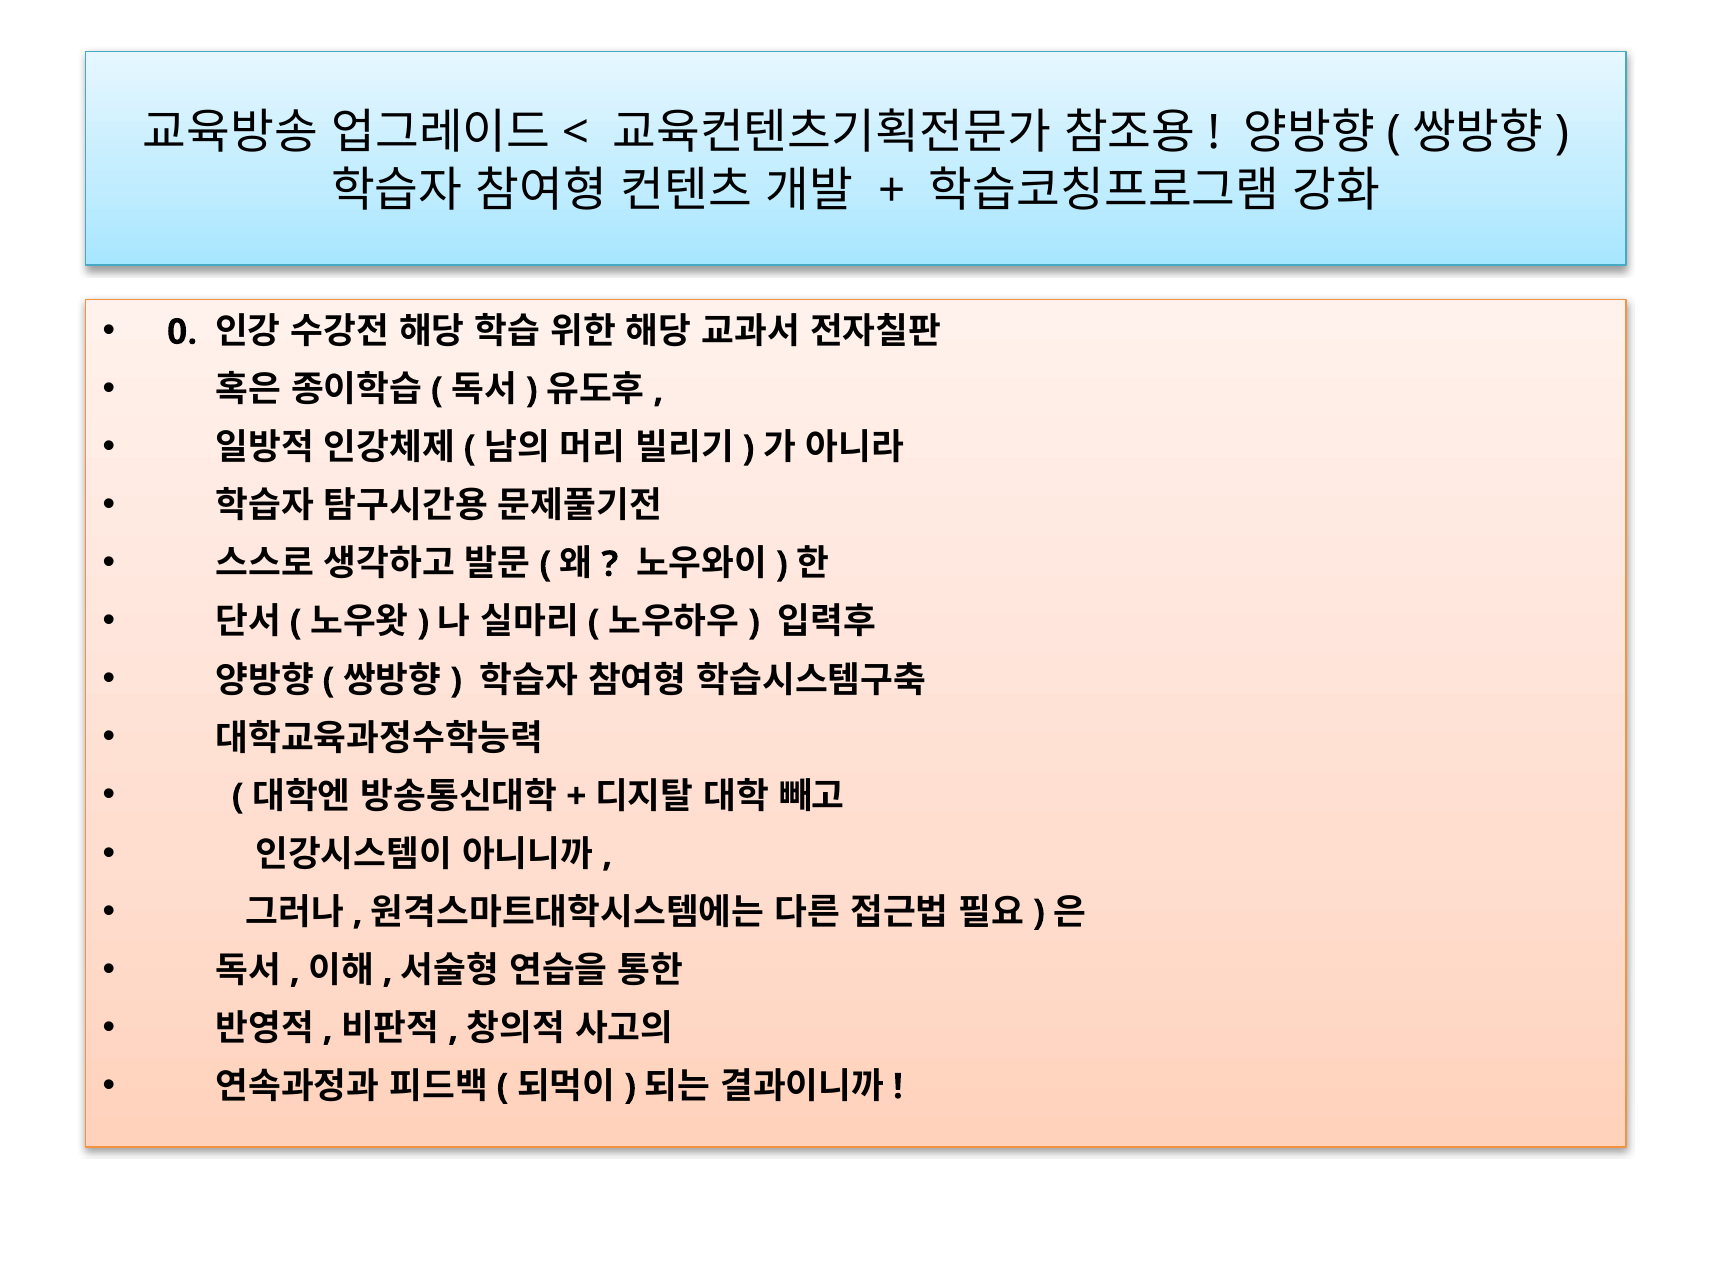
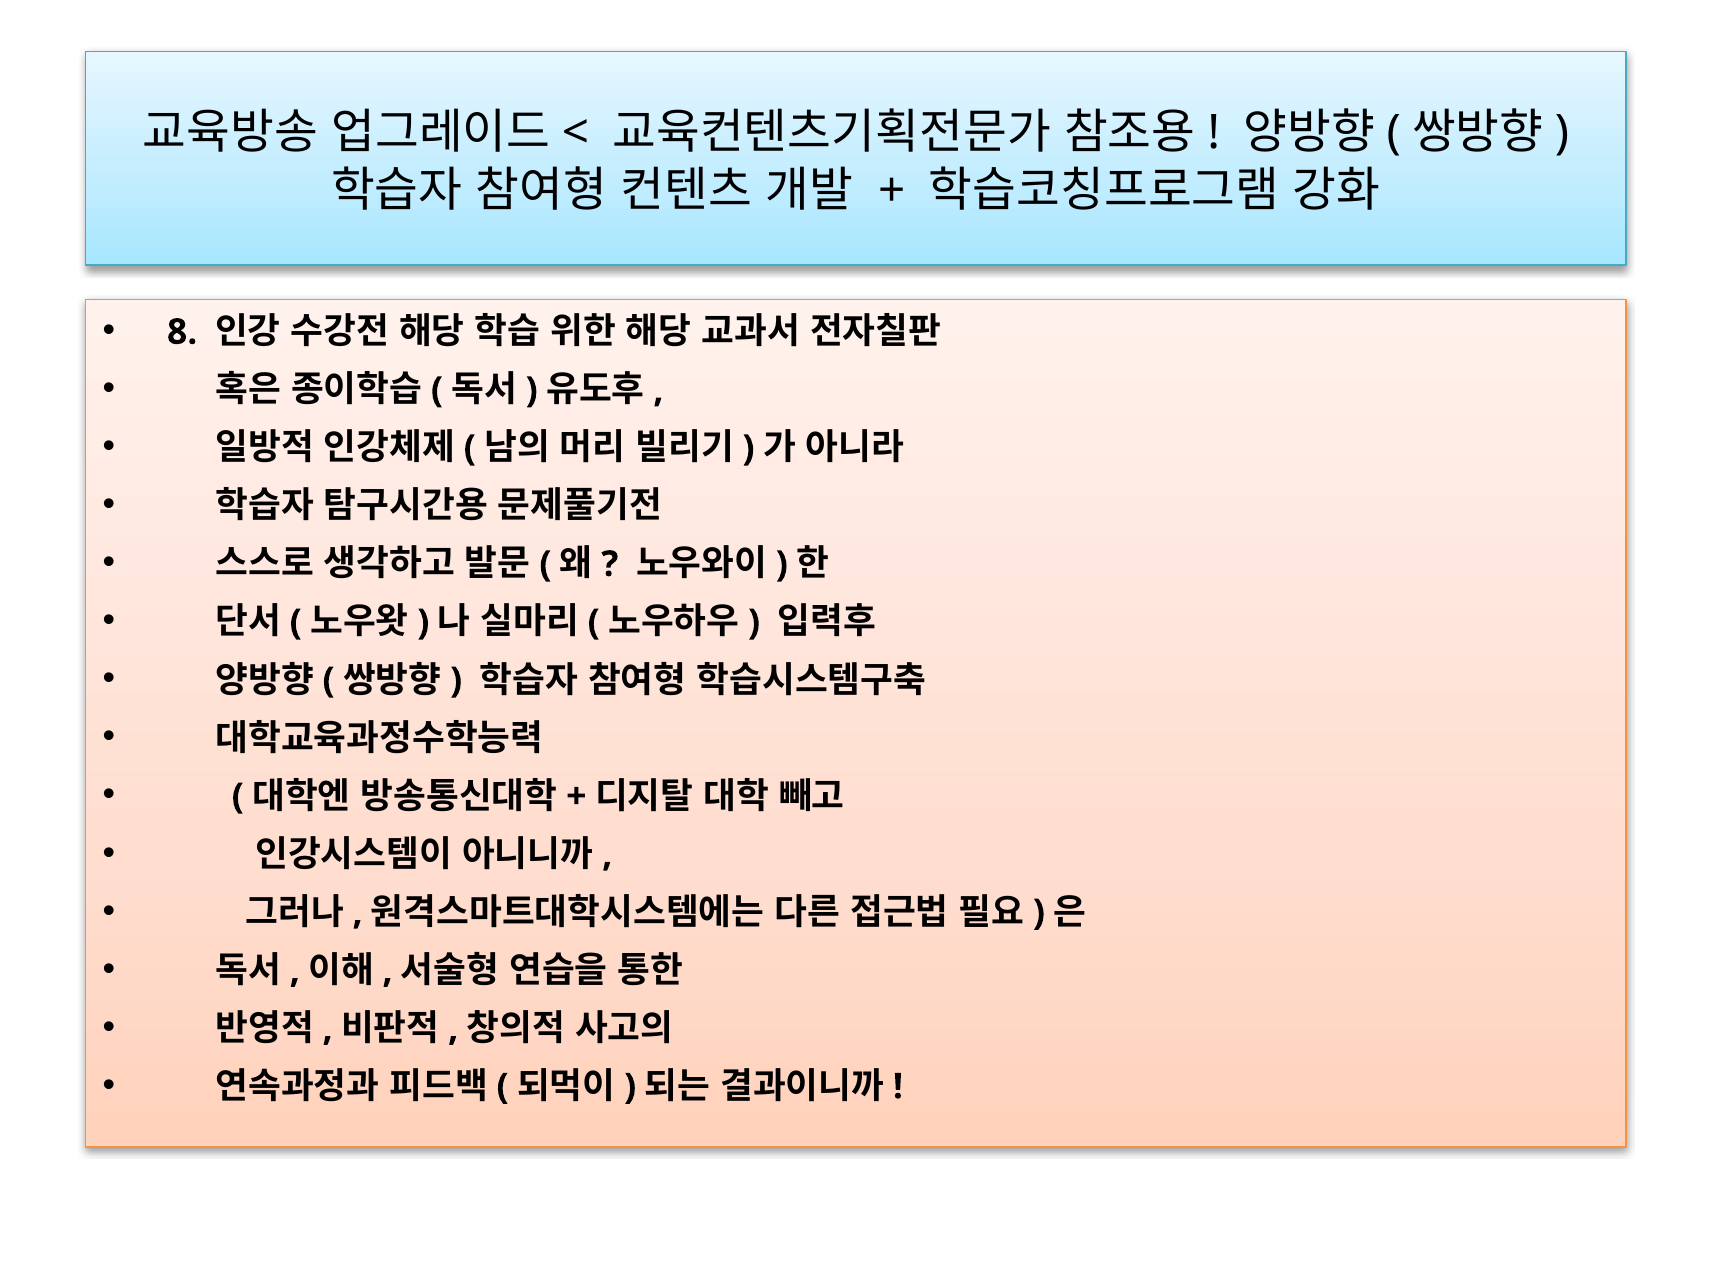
0: 0 -> 8 (182, 332)
